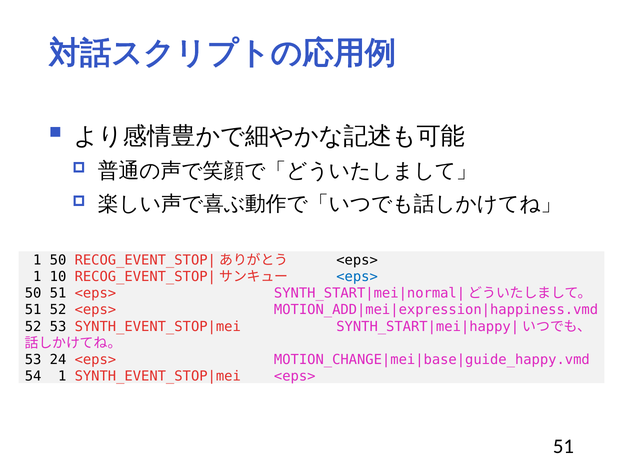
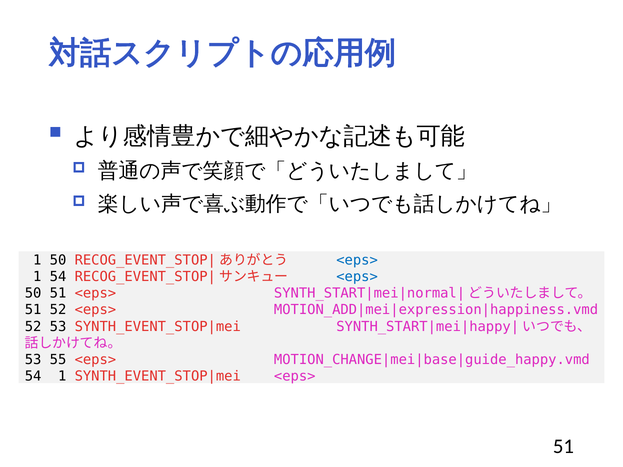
<eps> colour: black -> blue (357, 260)
1 10: 10 -> 54 (58, 277)
24: 24 -> 55 (58, 360)
